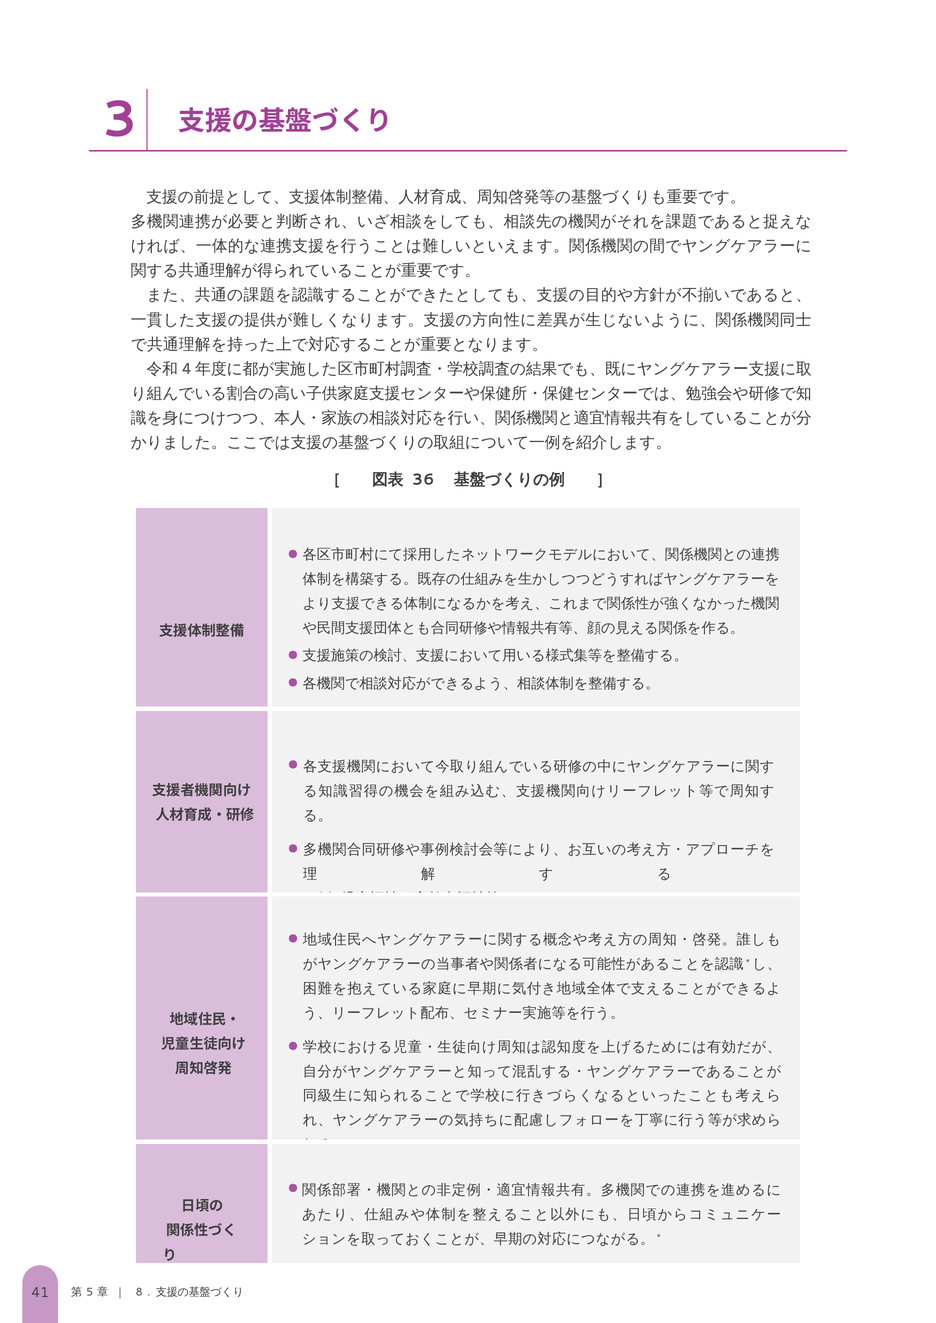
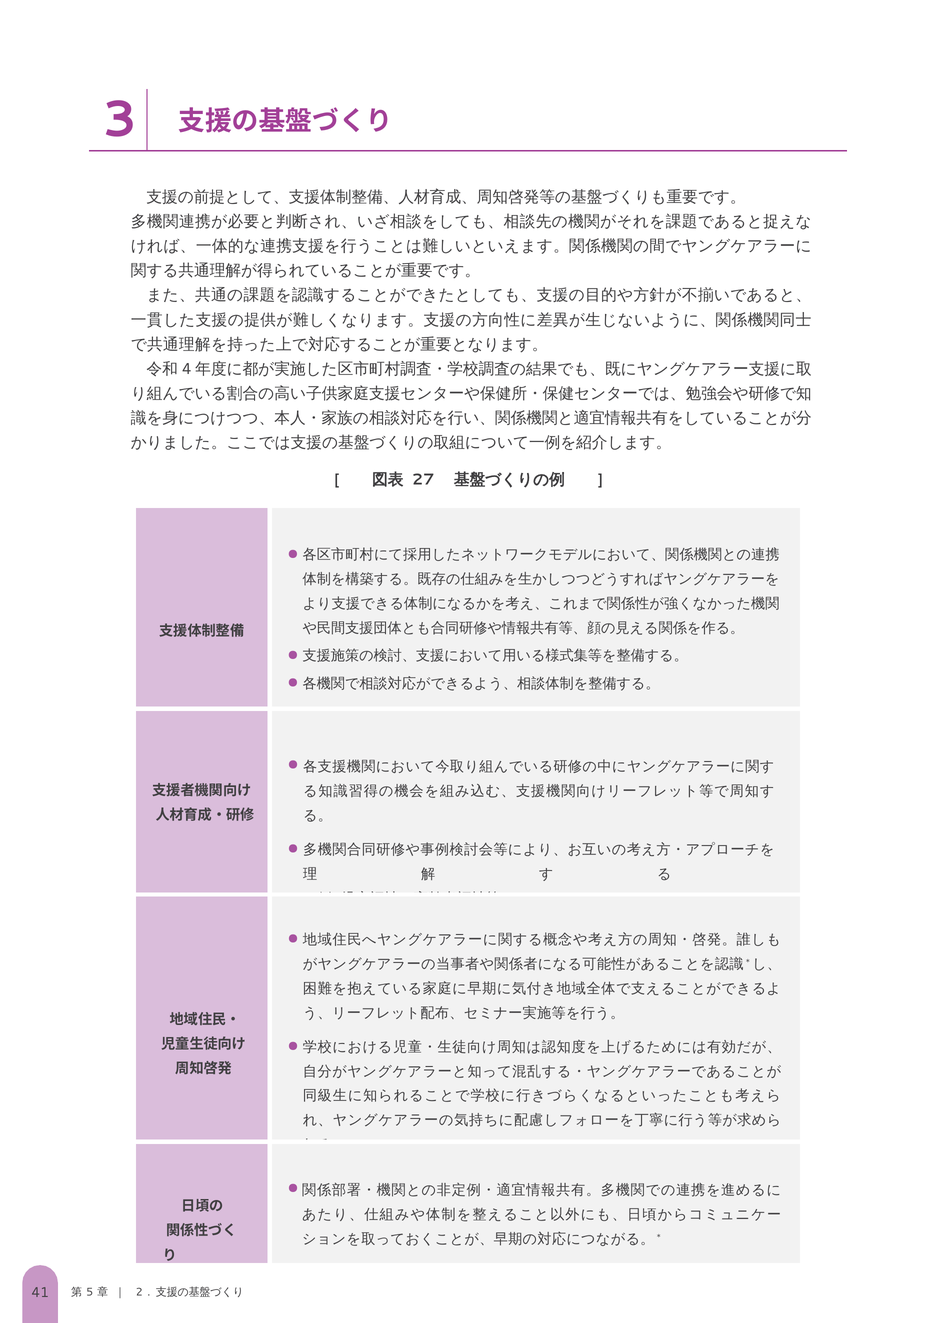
36: 36 -> 27 (423, 480)
8: 8 -> 2 (139, 1293)
